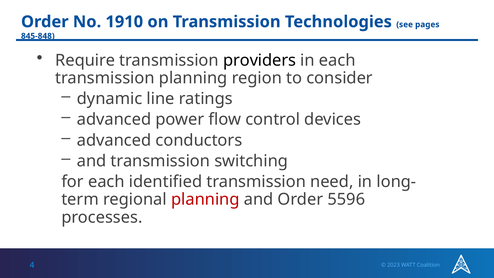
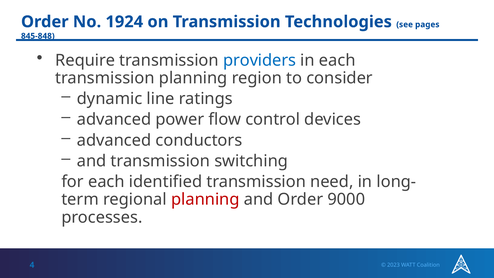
1910: 1910 -> 1924 (124, 22)
providers colour: black -> blue (260, 60)
5596: 5596 -> 9000 (346, 199)
